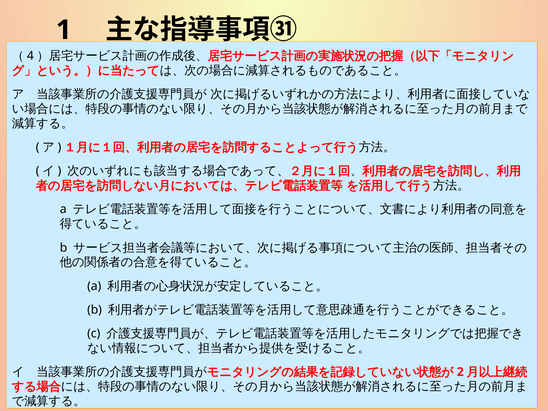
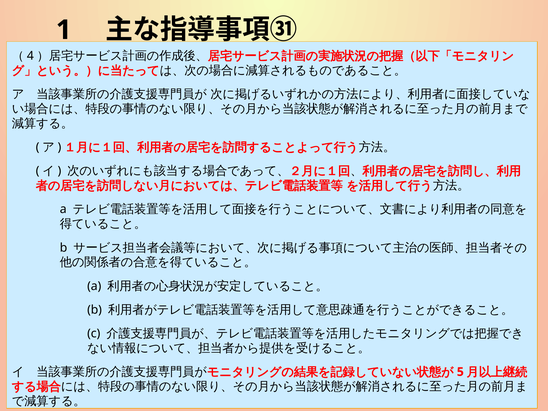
2: 2 -> 5 (460, 372)
